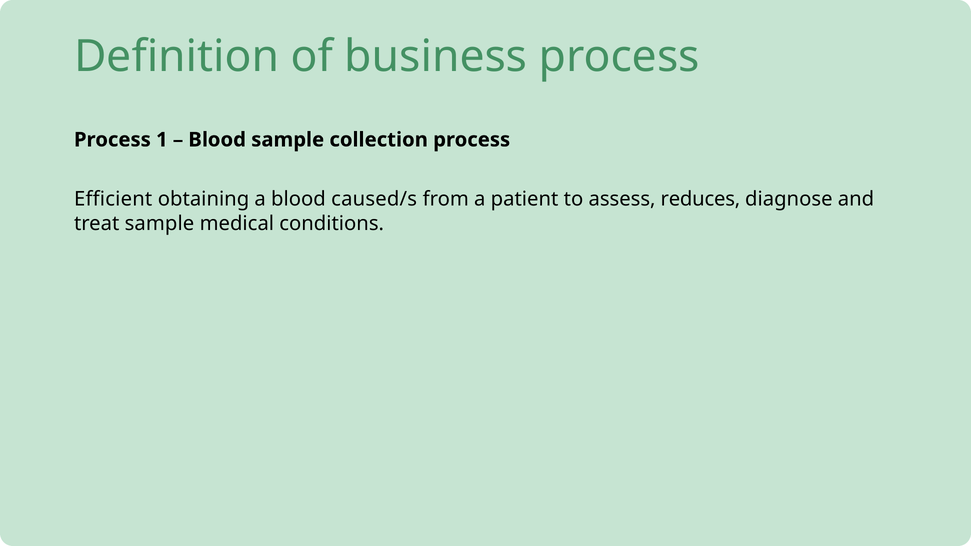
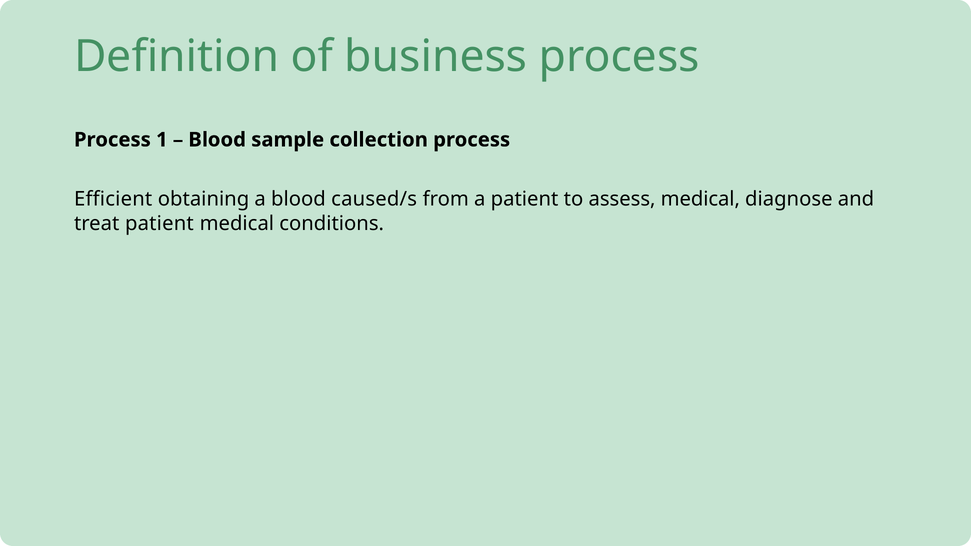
assess reduces: reduces -> medical (700, 199)
treat sample: sample -> patient (159, 224)
